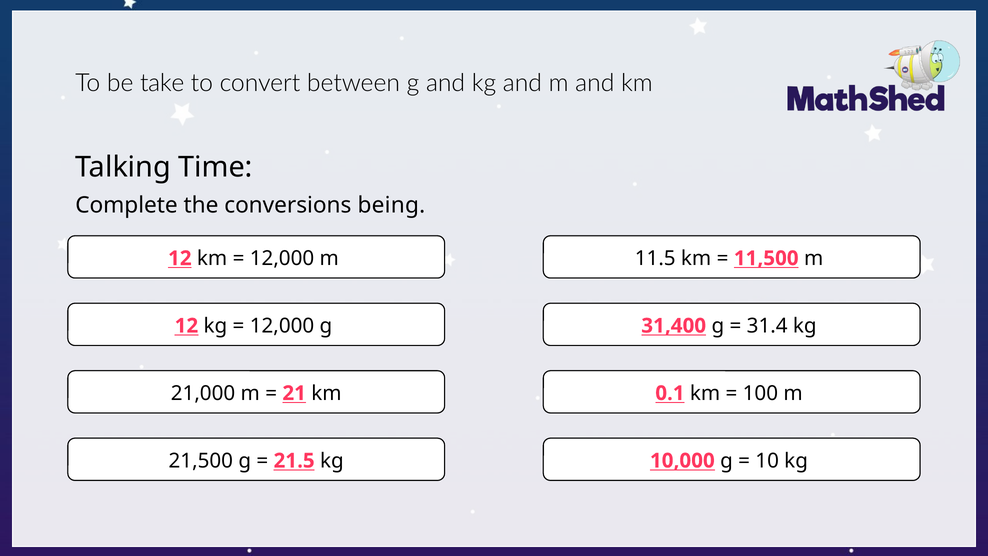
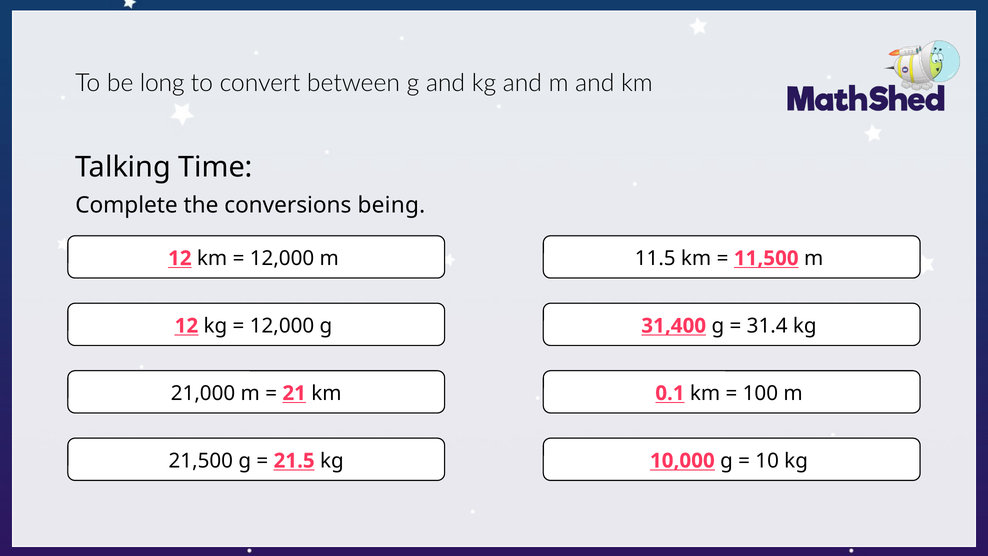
take: take -> long (162, 83)
